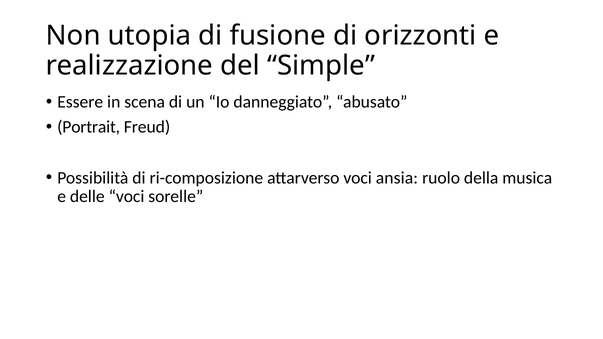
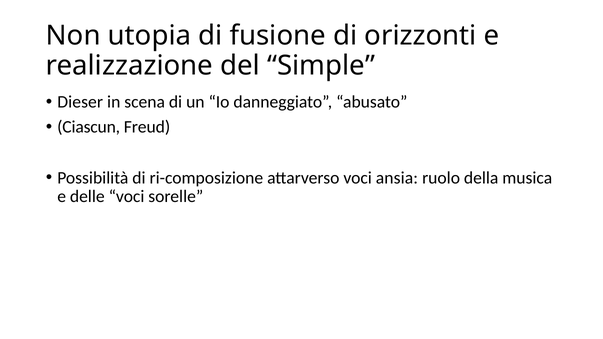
Essere: Essere -> Dieser (80, 102)
Portrait: Portrait -> Ciascun (89, 127)
